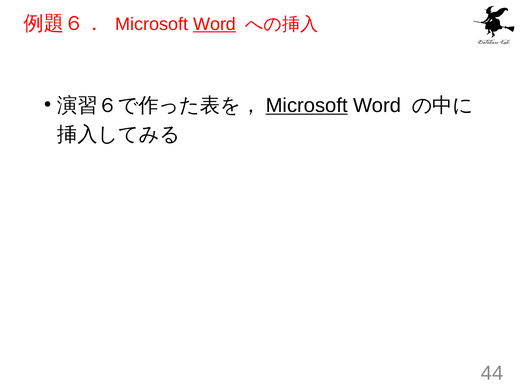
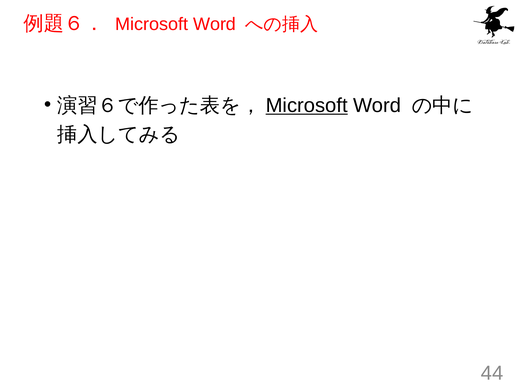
Word underline: present -> none (215, 24)
